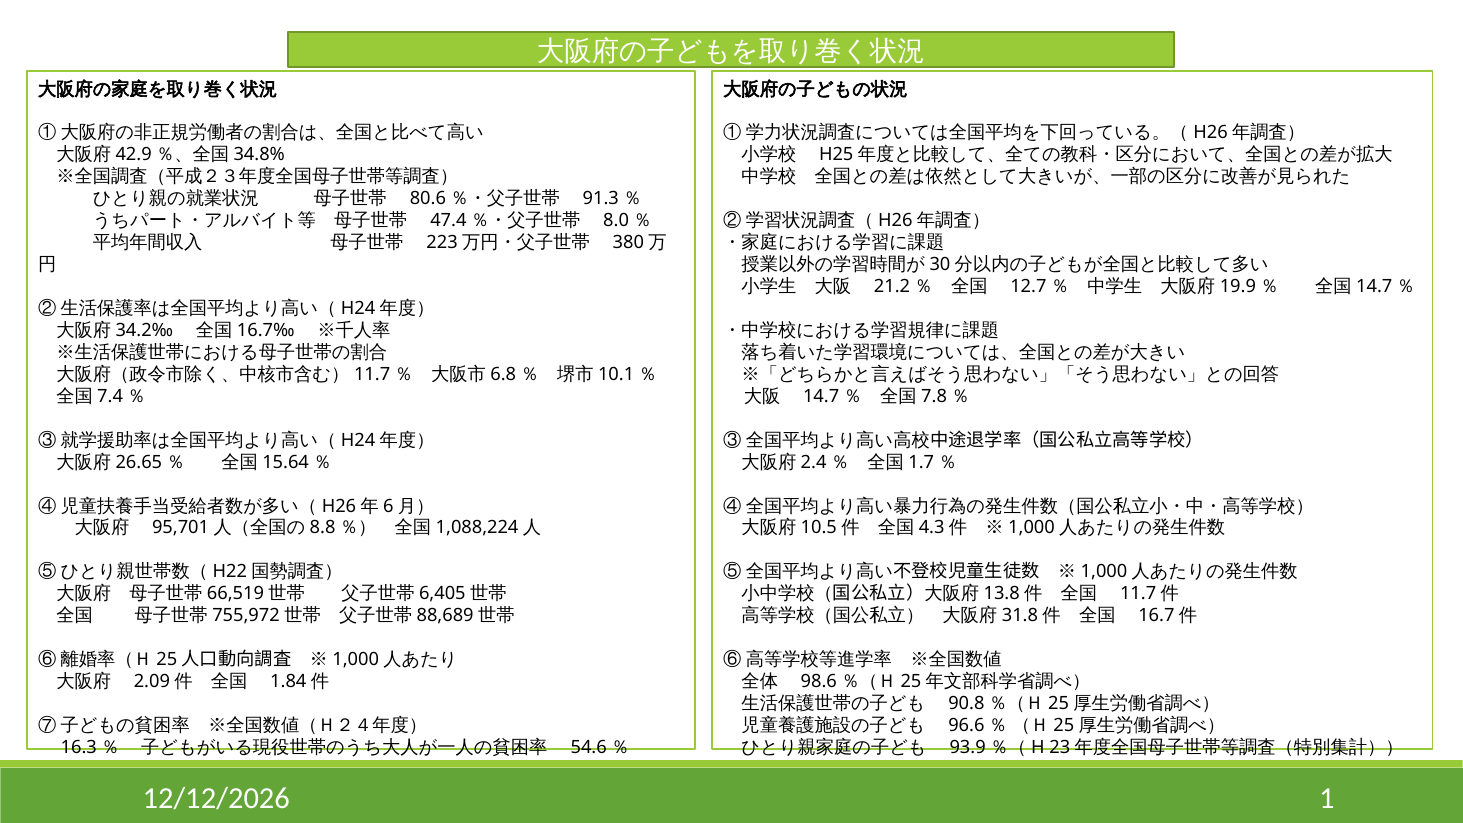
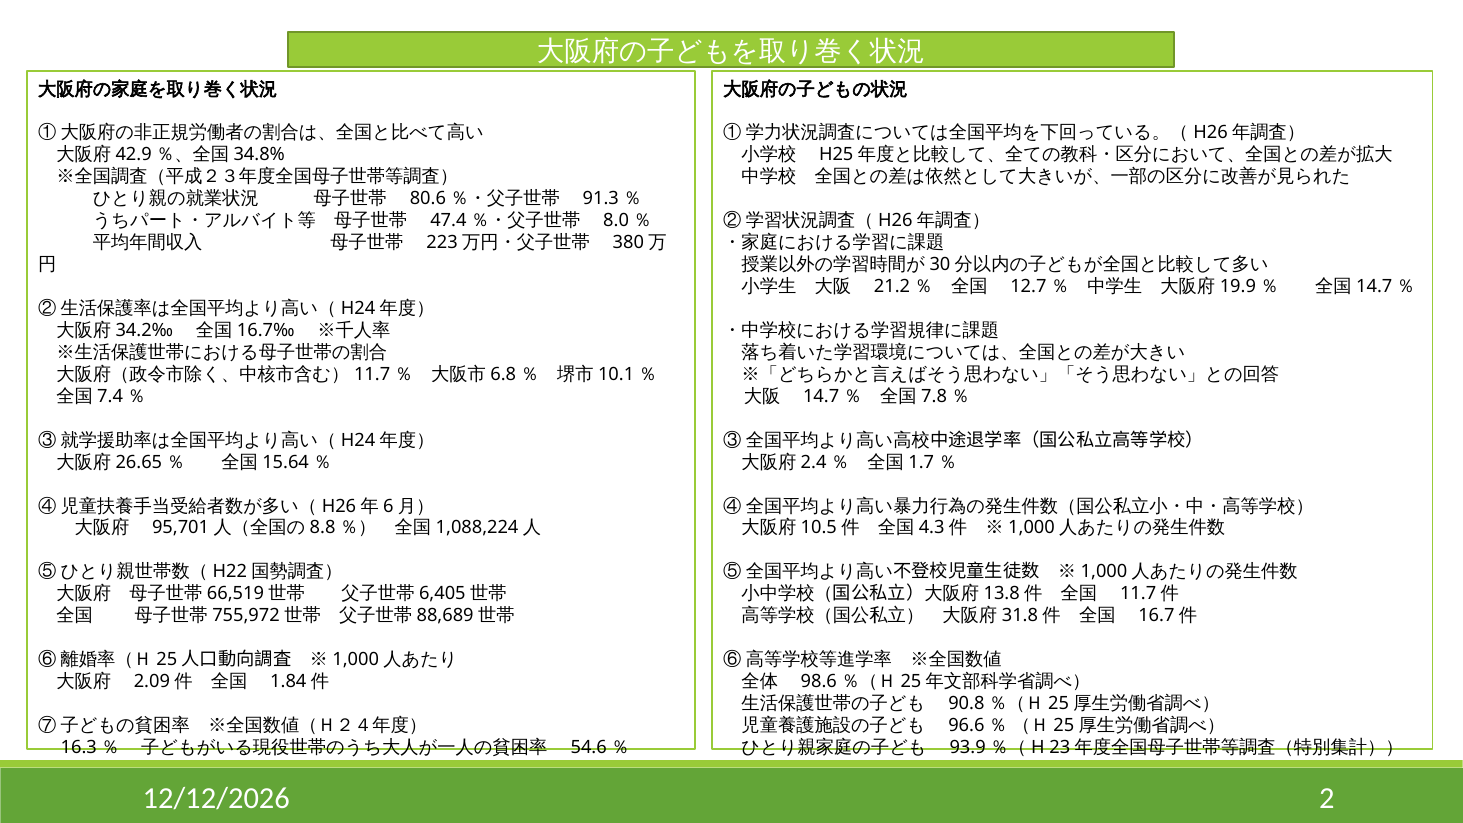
1: 1 -> 2 (1327, 799)
